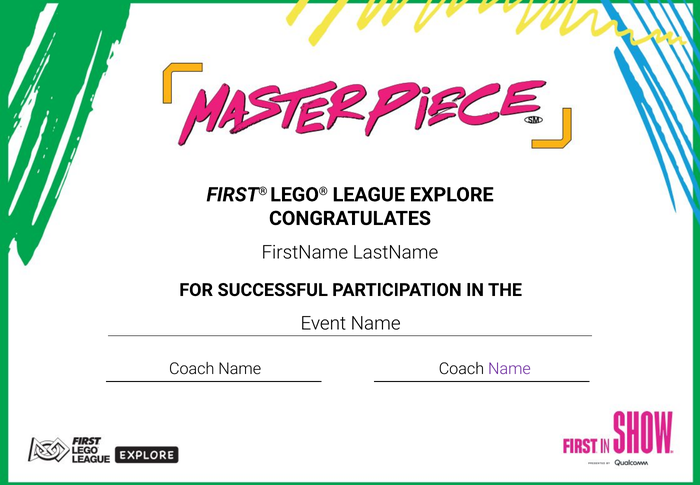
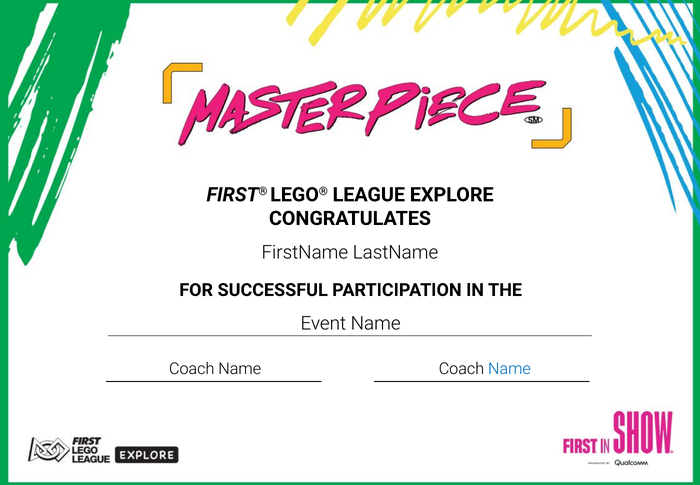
Name colour: purple -> blue (509, 369)
